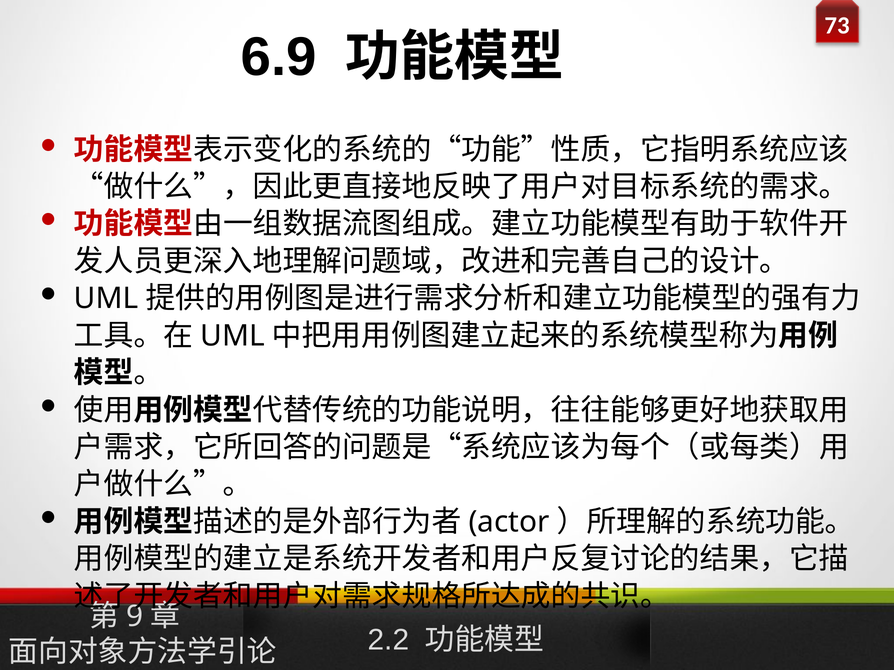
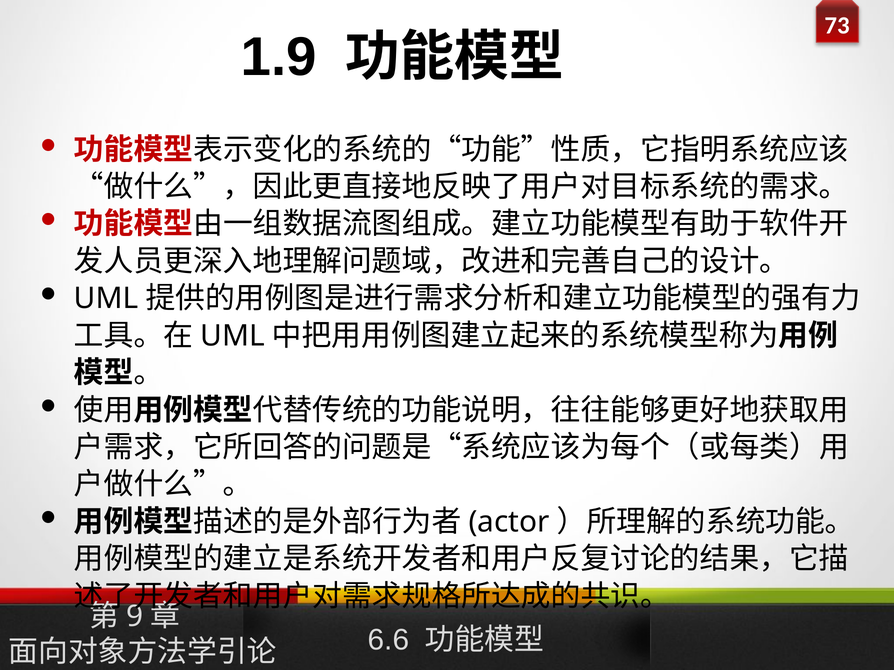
6.9: 6.9 -> 1.9 (279, 57)
2.2: 2.2 -> 6.6 (389, 640)
